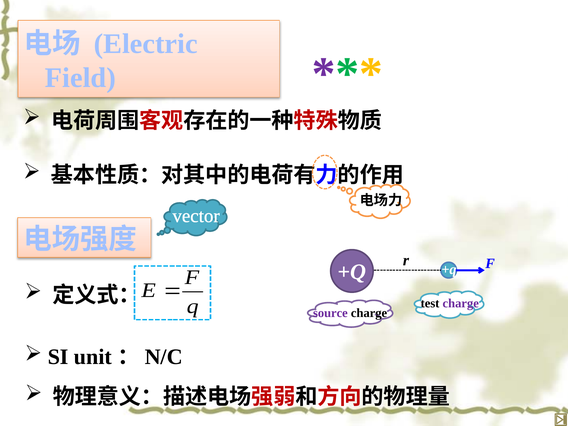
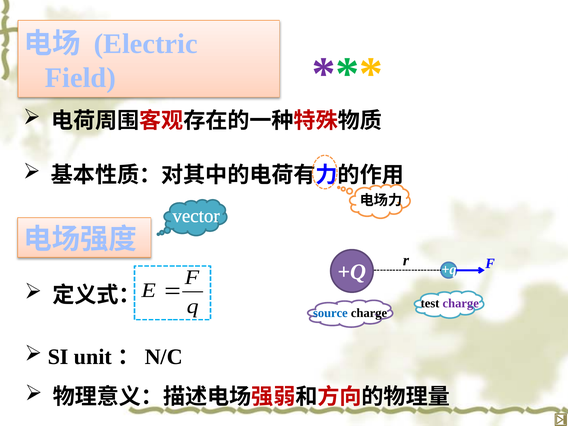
source colour: purple -> blue (330, 313)
